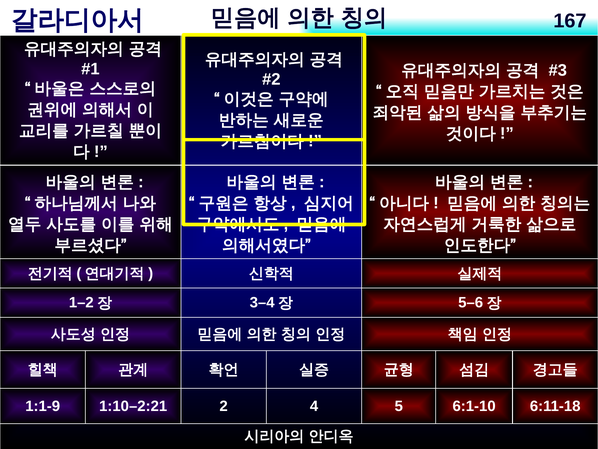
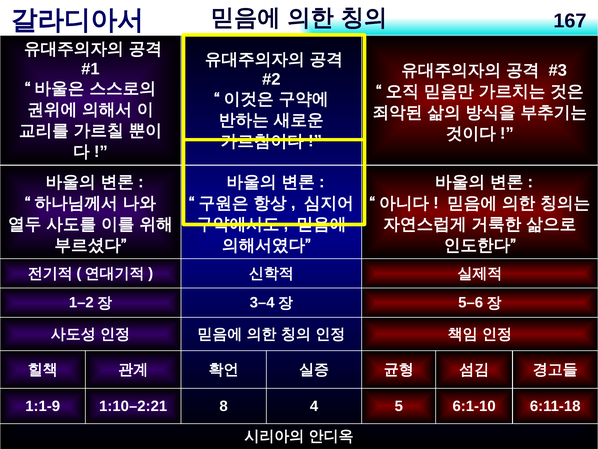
2: 2 -> 8 (224, 406)
